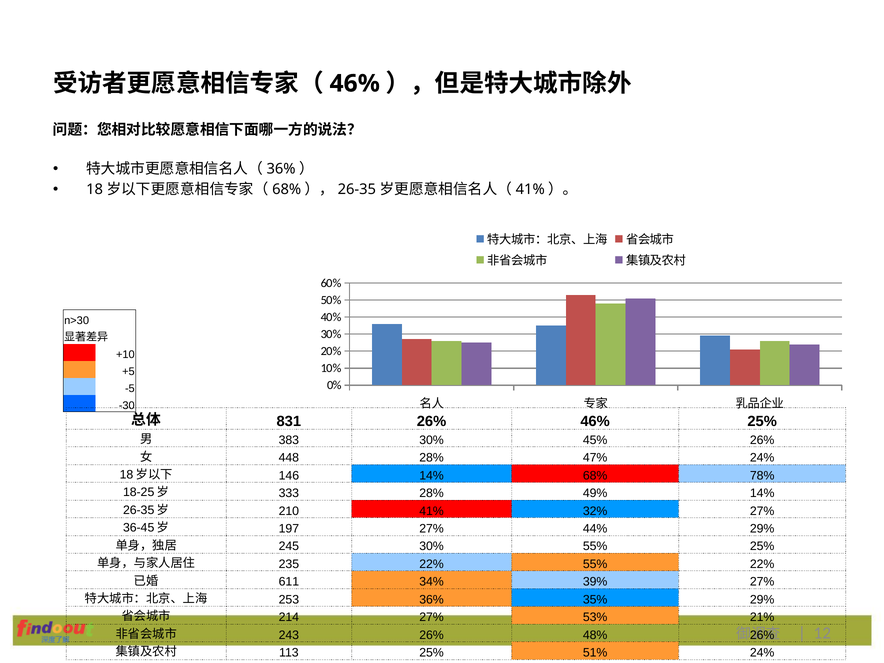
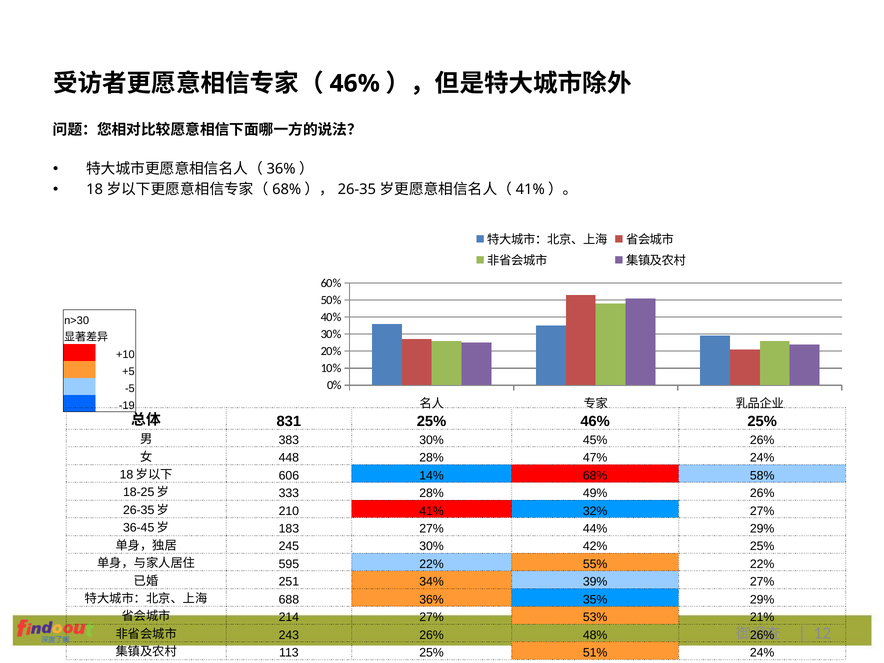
-30: -30 -> -19 (127, 406)
831 26%: 26% -> 25% (432, 421)
146: 146 -> 606 (289, 476)
78%: 78% -> 58% (762, 476)
49% 14%: 14% -> 26% (762, 493)
197: 197 -> 183 (289, 529)
30% 55%: 55% -> 42% (595, 546)
235: 235 -> 595 (289, 564)
611: 611 -> 251 (289, 582)
253: 253 -> 688 (289, 600)
